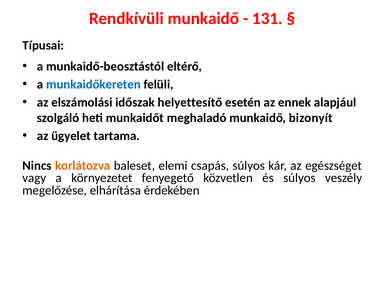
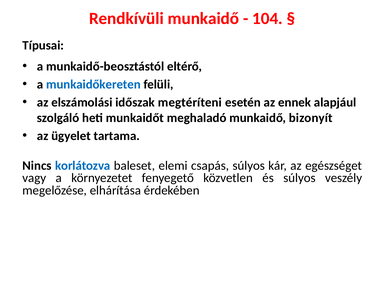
131: 131 -> 104 (267, 18)
helyettesítő: helyettesítő -> megtéríteni (190, 103)
korlátozva colour: orange -> blue (83, 166)
